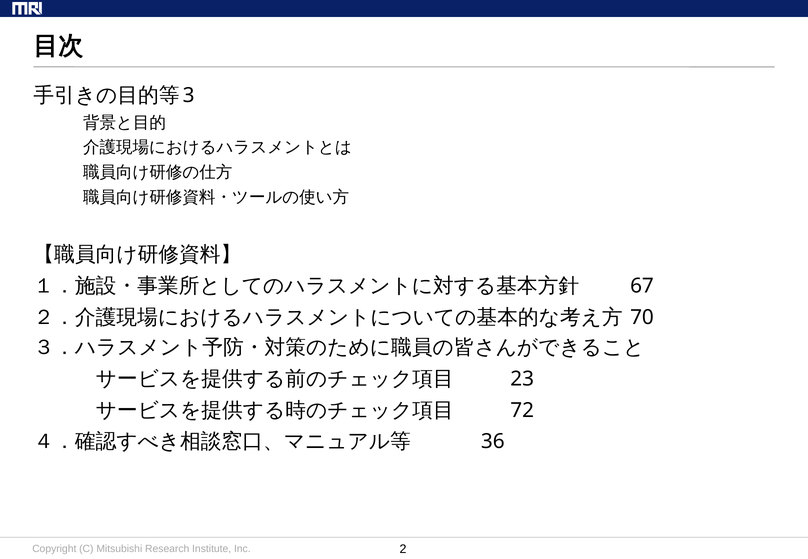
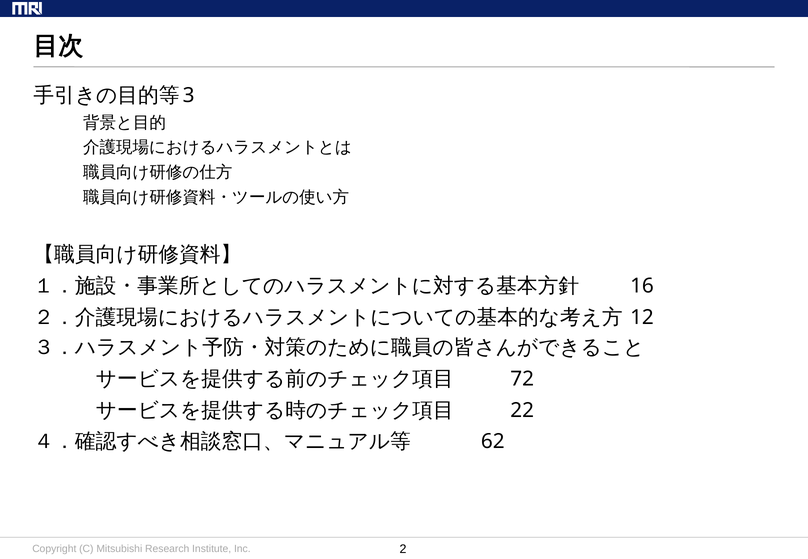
67: 67 -> 16 (642, 286)
70: 70 -> 12 (642, 318)
23: 23 -> 72 (522, 379)
72: 72 -> 22 (522, 410)
36: 36 -> 62 (493, 442)
